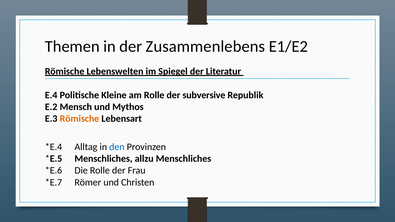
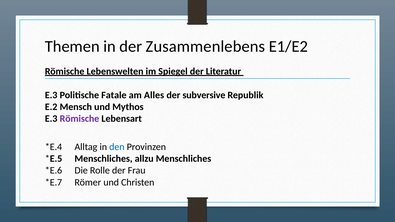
E.4: E.4 -> E.3 (51, 95)
Kleine: Kleine -> Fatale (114, 95)
am Rolle: Rolle -> Alles (154, 95)
Römische colour: orange -> purple (79, 119)
